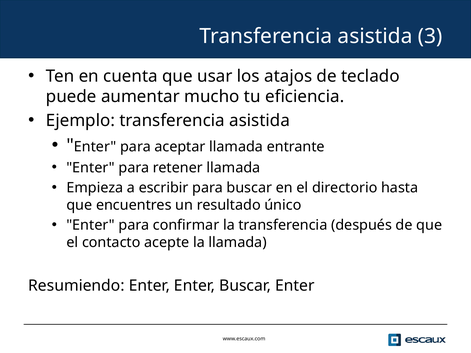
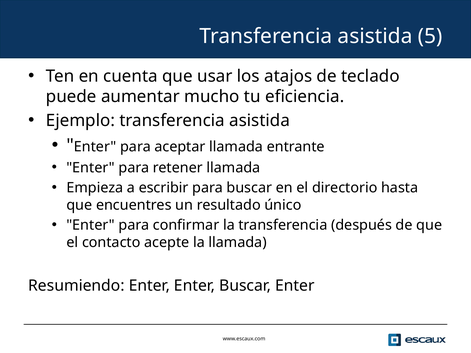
3: 3 -> 5 (430, 36)
